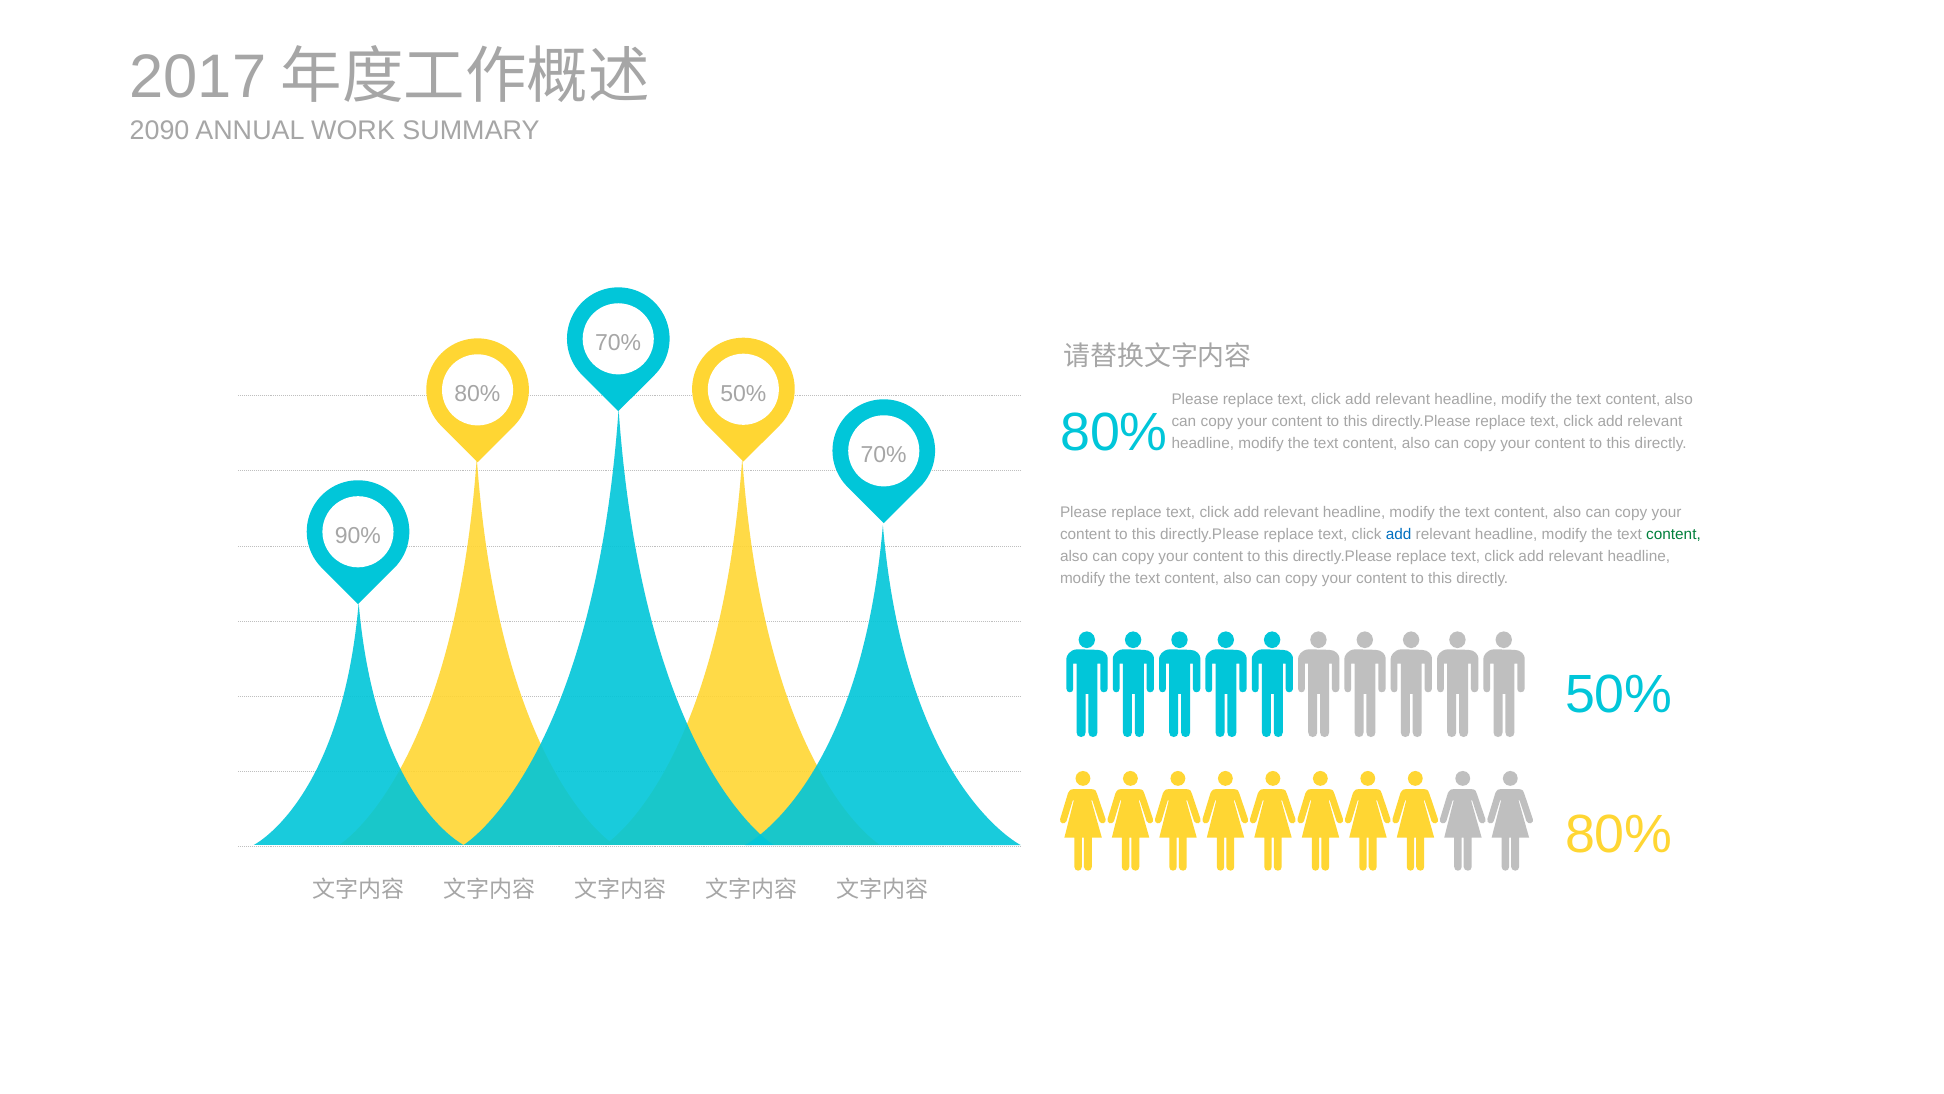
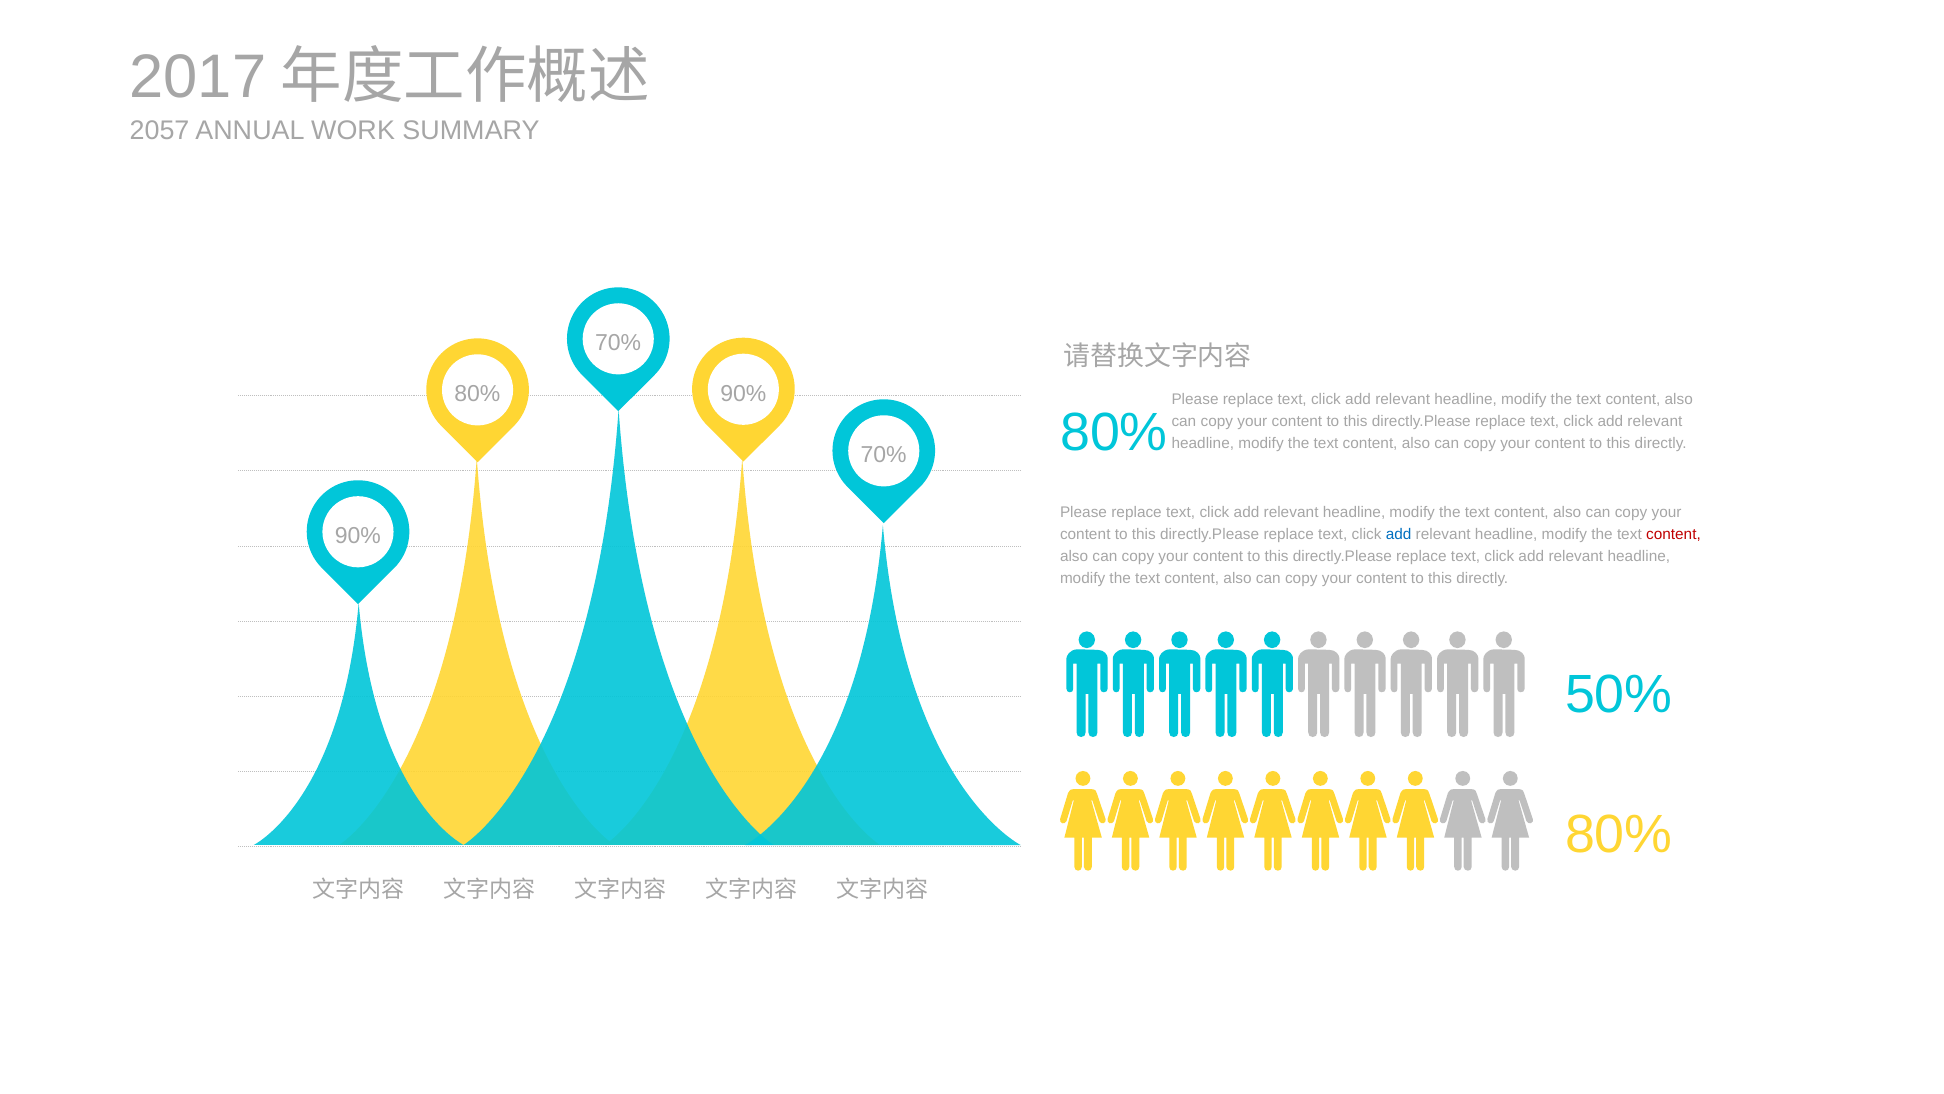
2090: 2090 -> 2057 (160, 130)
50%: 50% -> 90% (743, 393)
content colour: green -> red (1673, 534)
